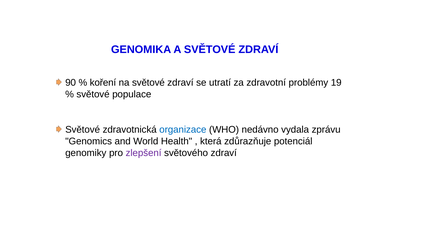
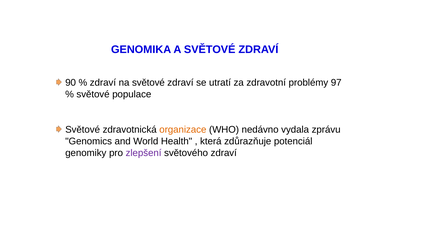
koření: koření -> zdraví (103, 83)
19: 19 -> 97 (336, 83)
organizace colour: blue -> orange (183, 130)
